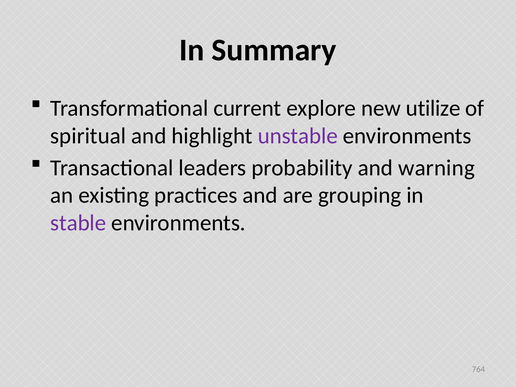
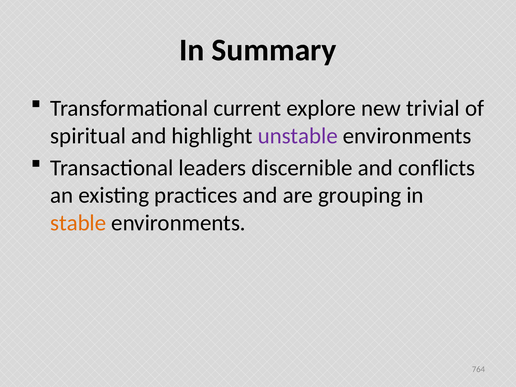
utilize: utilize -> trivial (433, 108)
probability: probability -> discernible (302, 168)
warning: warning -> conflicts (437, 168)
stable colour: purple -> orange (78, 223)
